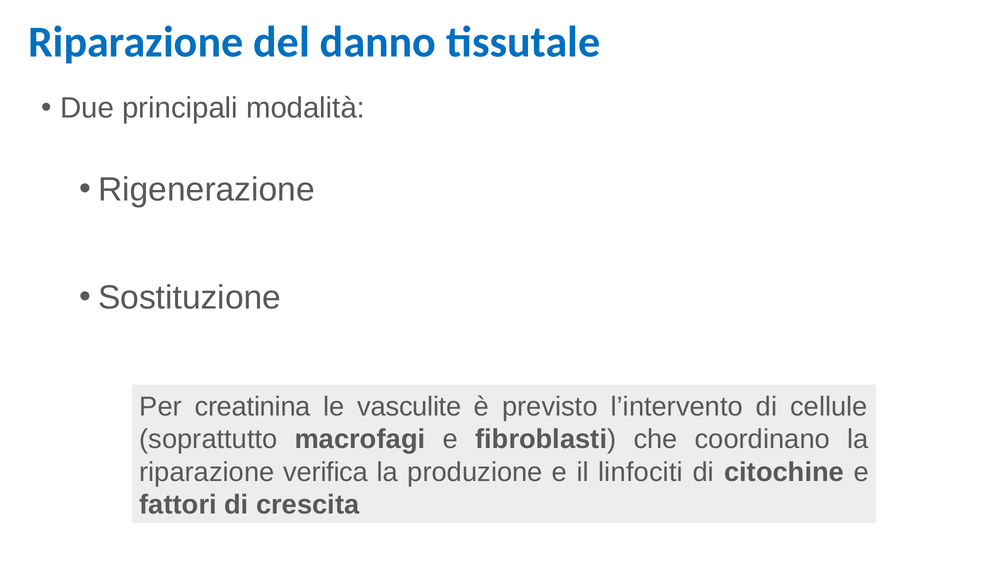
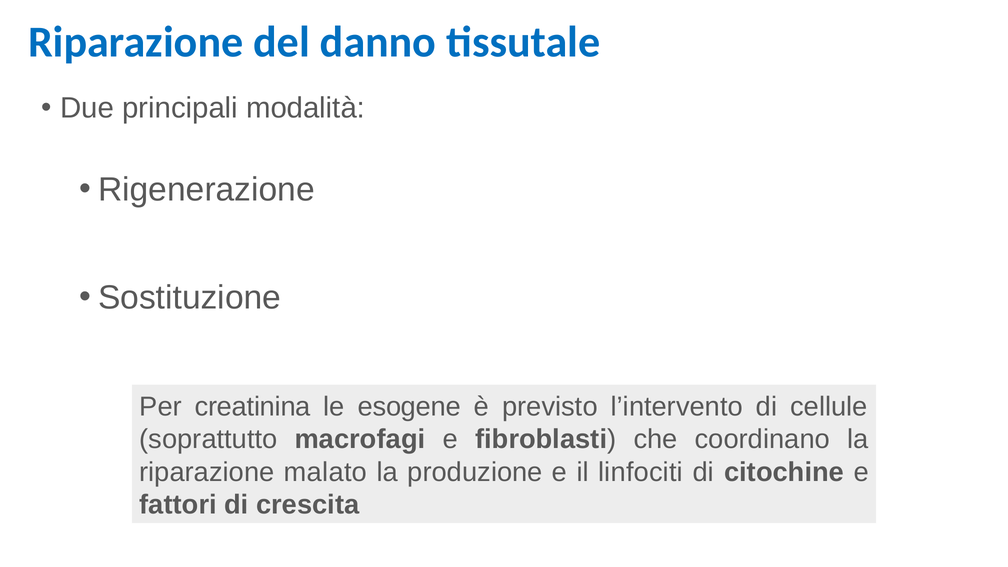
vasculite: vasculite -> esogene (409, 407)
verifica: verifica -> malato (325, 472)
